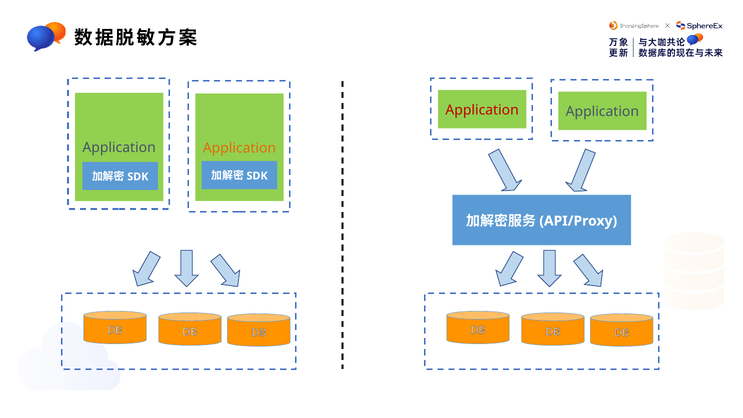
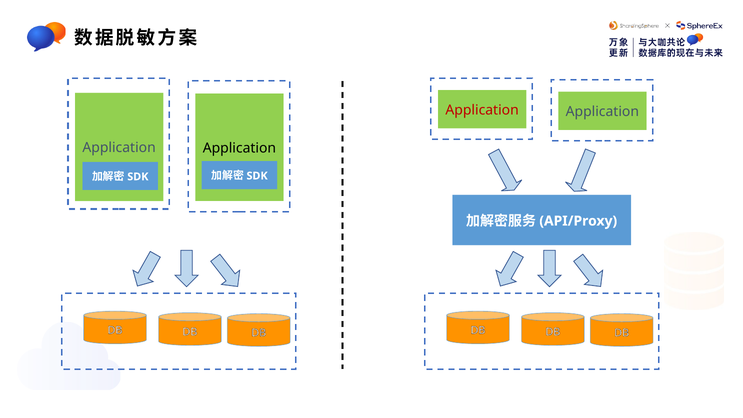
Application colour: orange -> black (239, 148)
